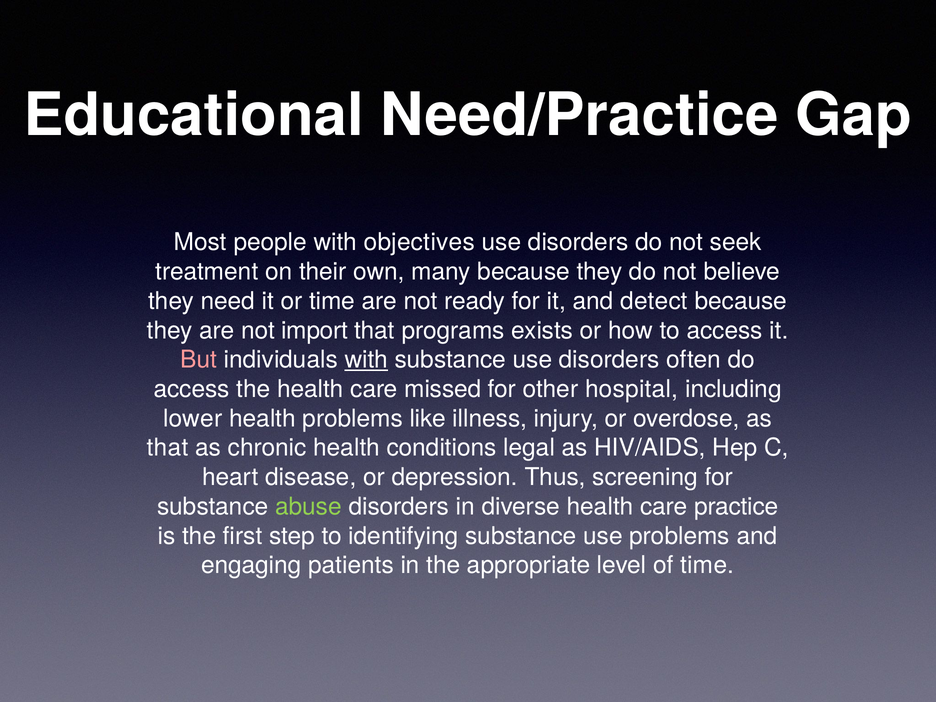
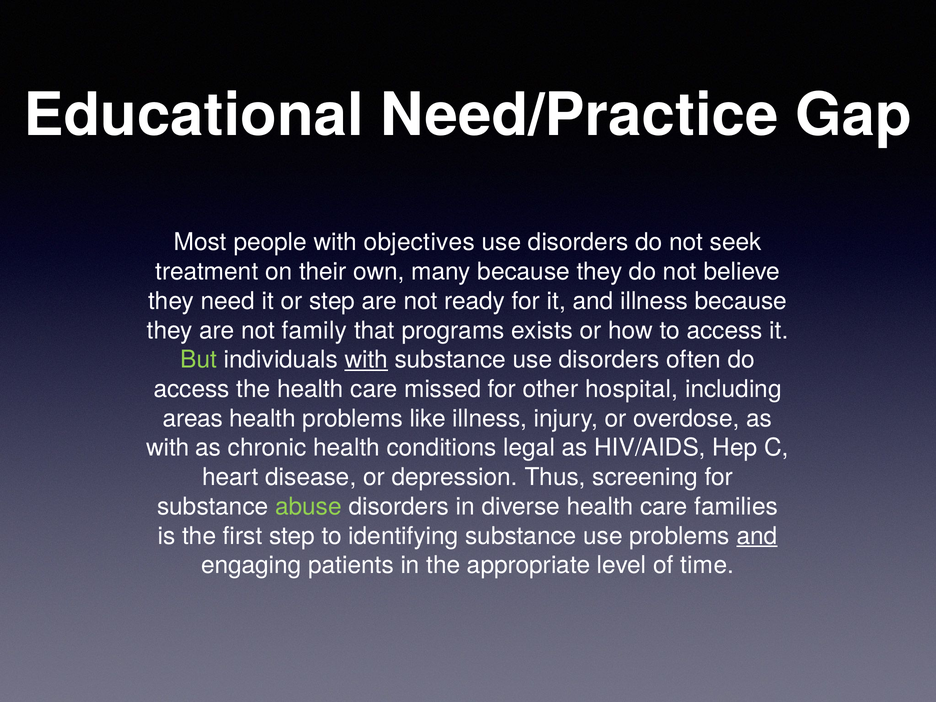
or time: time -> step (332, 301)
and detect: detect -> illness (654, 301)
import: import -> family (314, 330)
But colour: pink -> light green (199, 360)
lower: lower -> areas (193, 419)
that: that -> with (168, 448)
practice: practice -> families (736, 507)
and underline: none -> present (757, 536)
